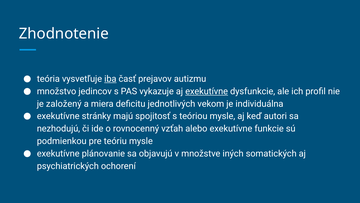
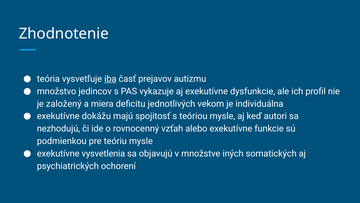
exekutívne underline: present -> none (207, 91)
stránky: stránky -> dokážu (96, 116)
plánovanie: plánovanie -> vysvetlenia (103, 153)
